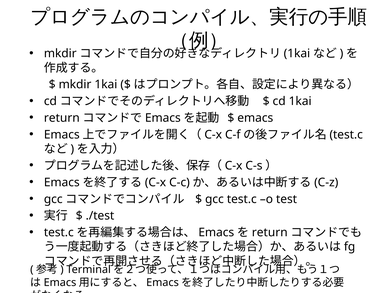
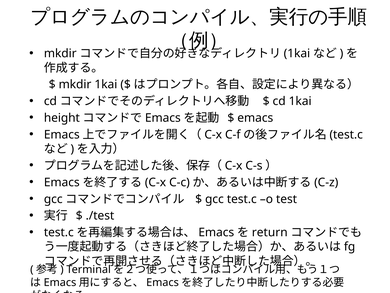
return: return -> height (62, 118)
